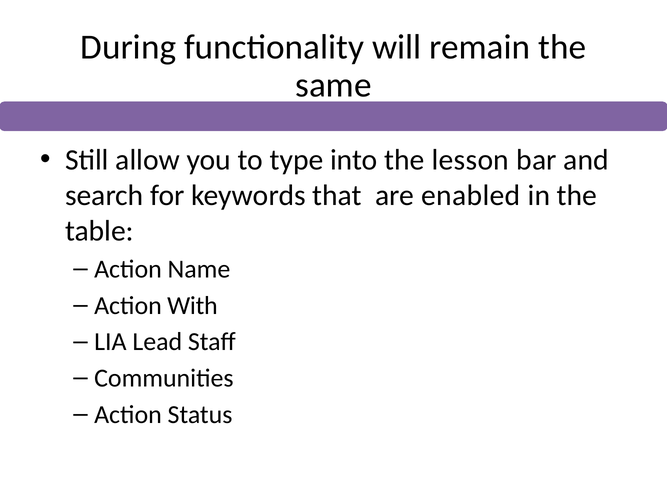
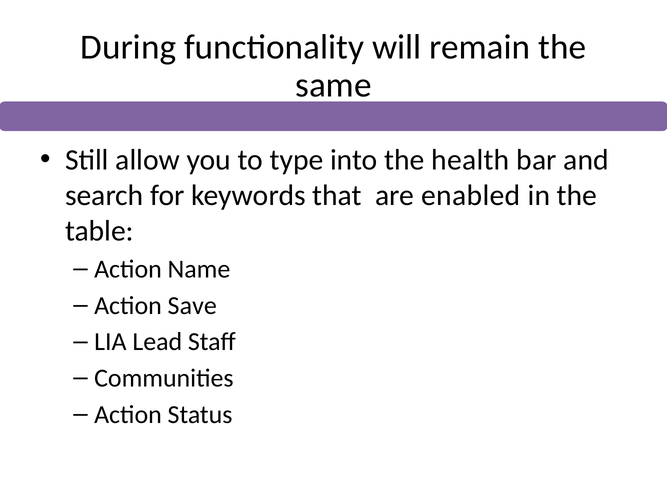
lesson: lesson -> health (470, 160)
With: With -> Save (192, 306)
